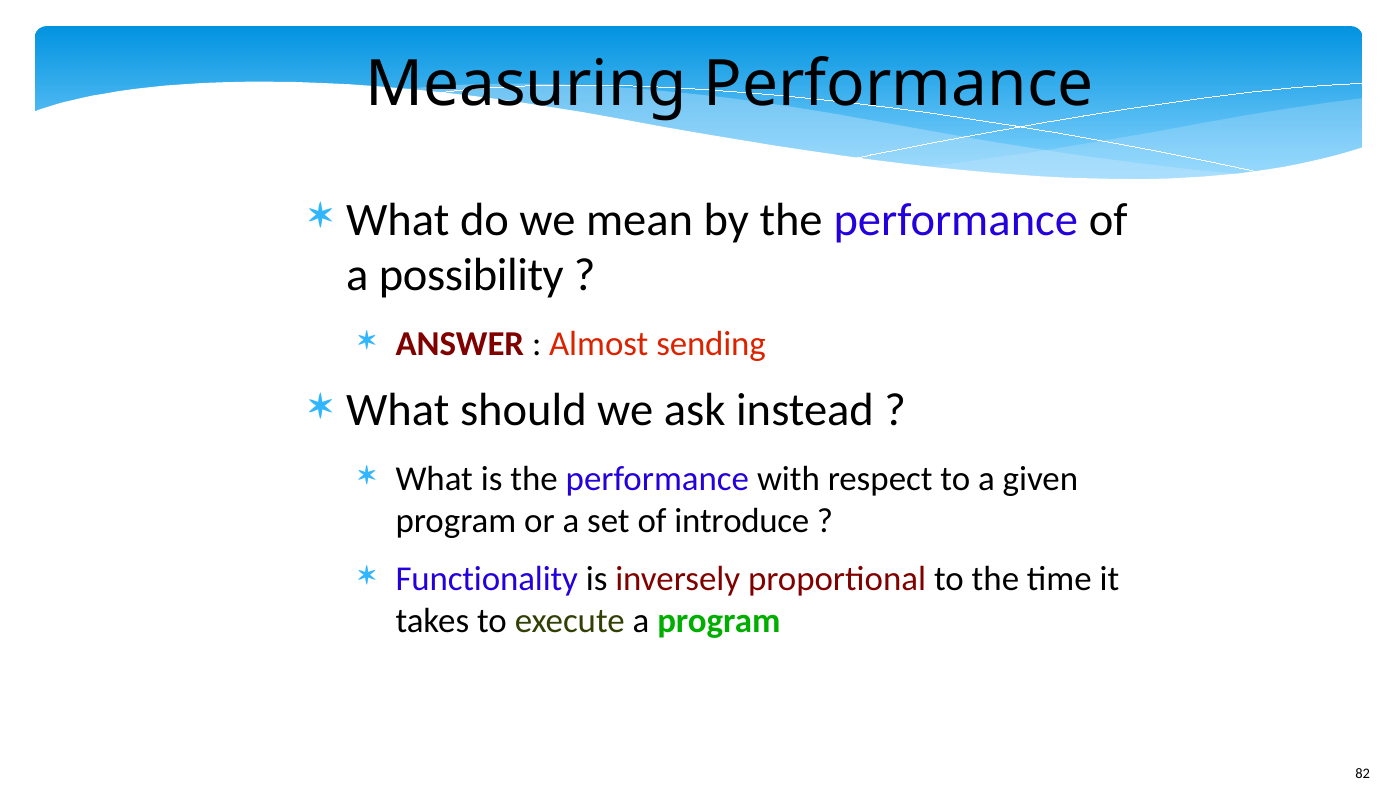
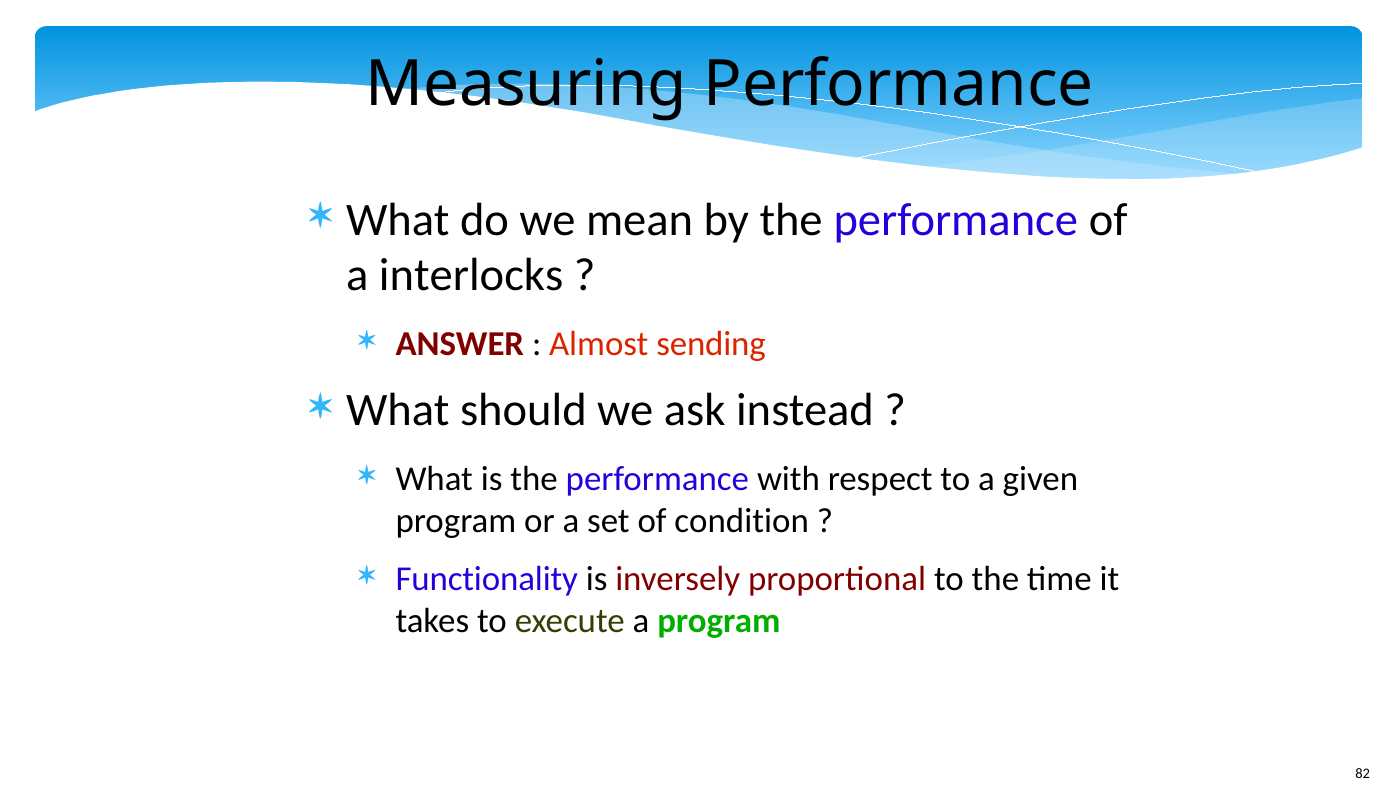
possibility: possibility -> interlocks (471, 276)
introduce: introduce -> condition (742, 521)
